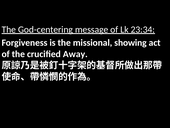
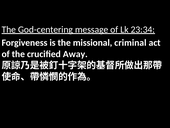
showing: showing -> criminal (130, 43)
